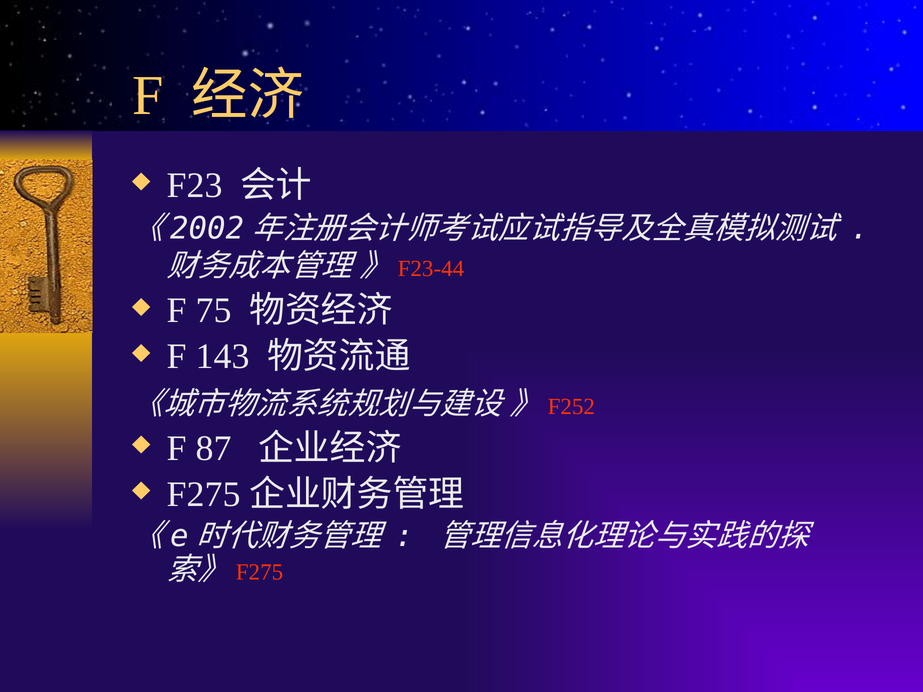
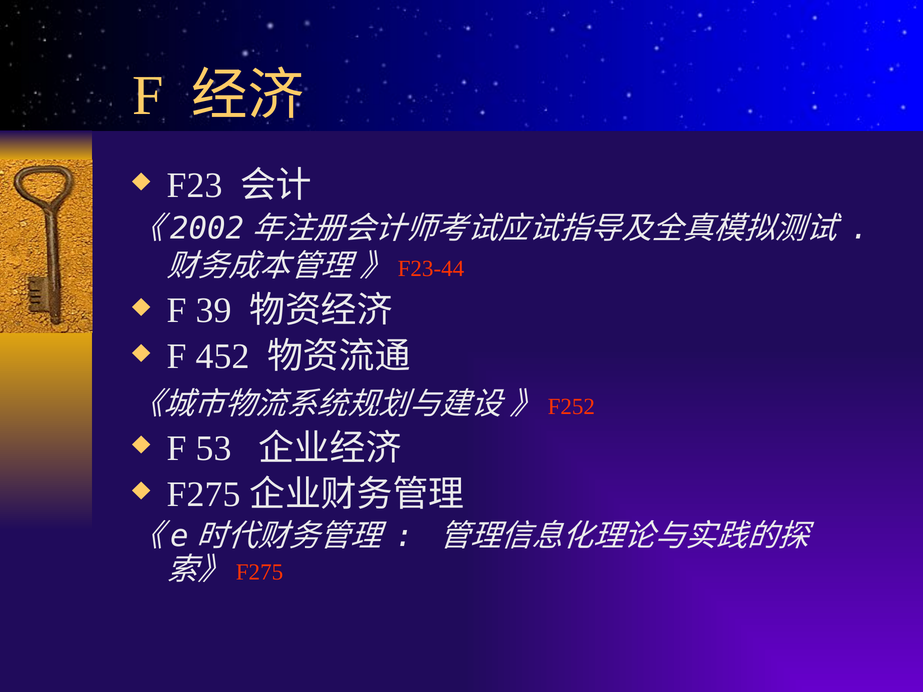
75: 75 -> 39 (214, 310)
143: 143 -> 452 (223, 356)
87: 87 -> 53 (214, 448)
